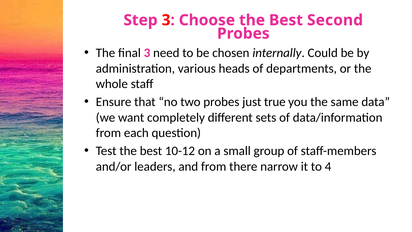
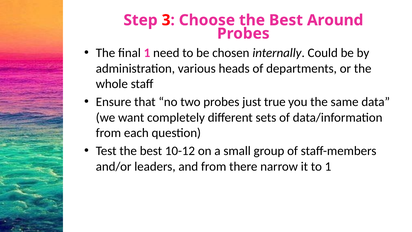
Second: Second -> Around (335, 20)
final 3: 3 -> 1 (147, 53)
to 4: 4 -> 1 (328, 166)
